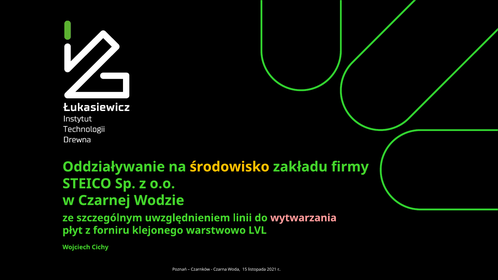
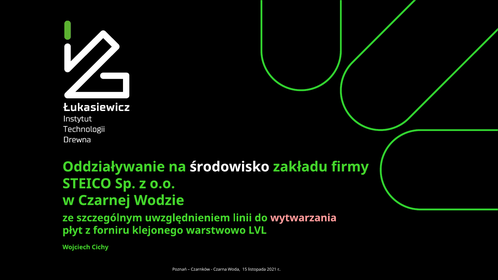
środowisko colour: yellow -> white (230, 167)
